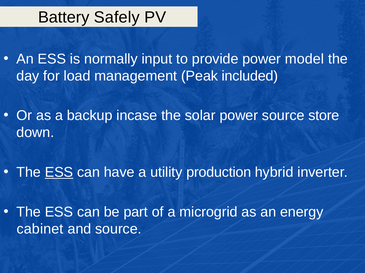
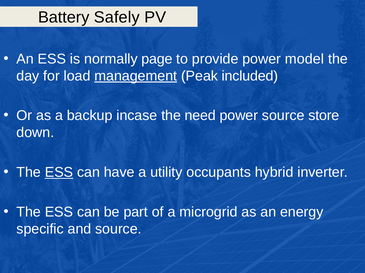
input: input -> page (157, 59)
management underline: none -> present (136, 76)
solar: solar -> need (200, 116)
production: production -> occupants (219, 173)
cabinet: cabinet -> specific (40, 230)
